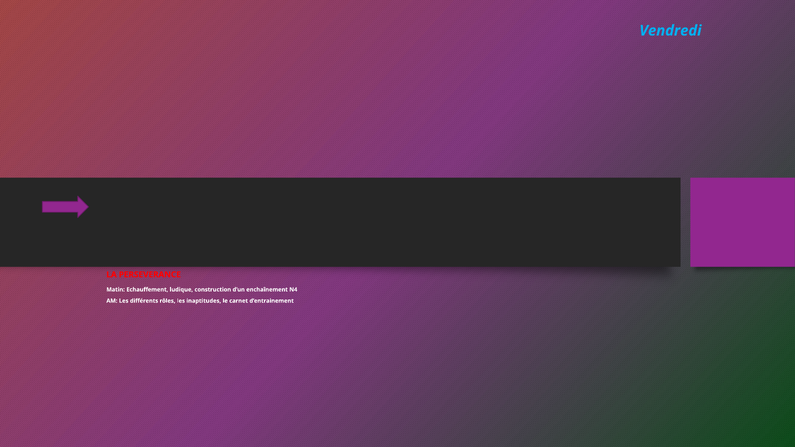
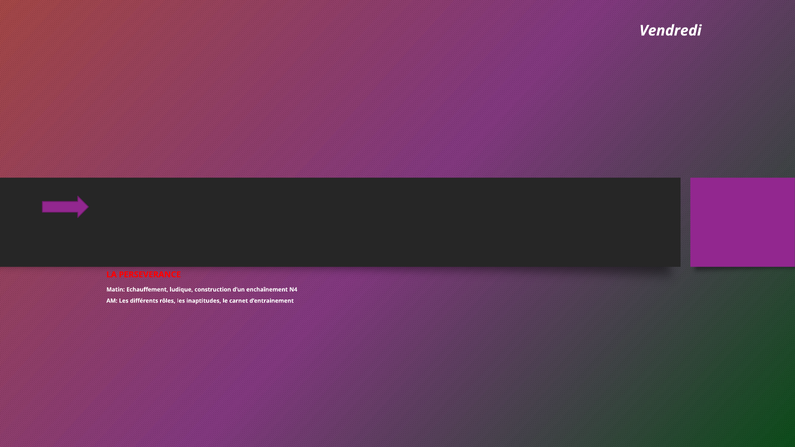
Vendredi colour: light blue -> white (670, 31)
